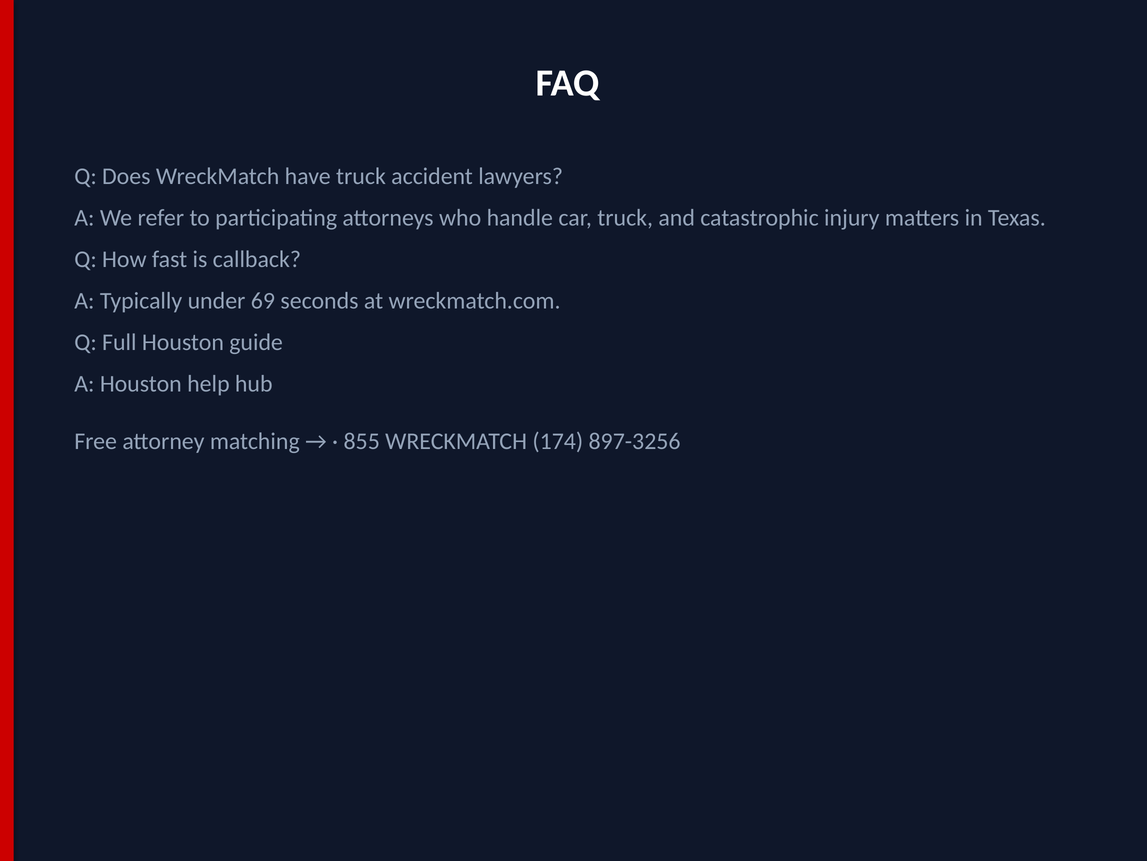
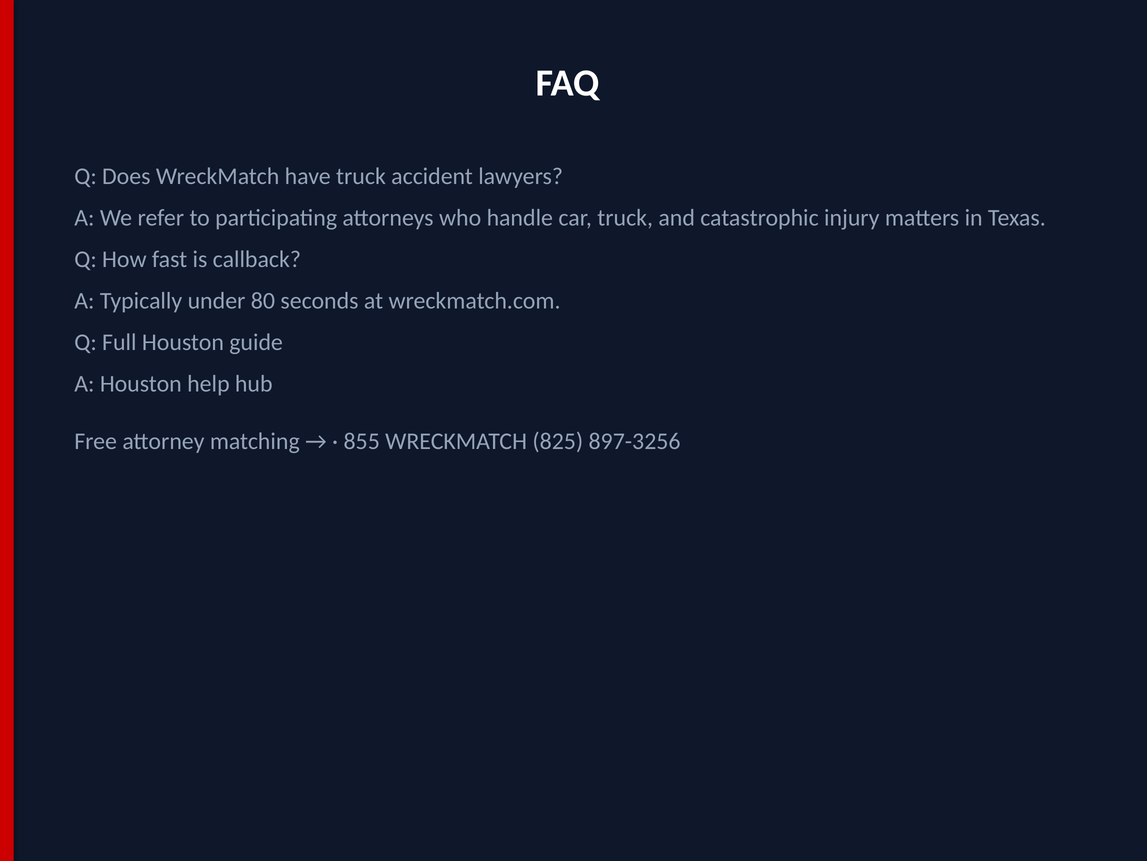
69: 69 -> 80 (263, 301)
174: 174 -> 825 (558, 441)
